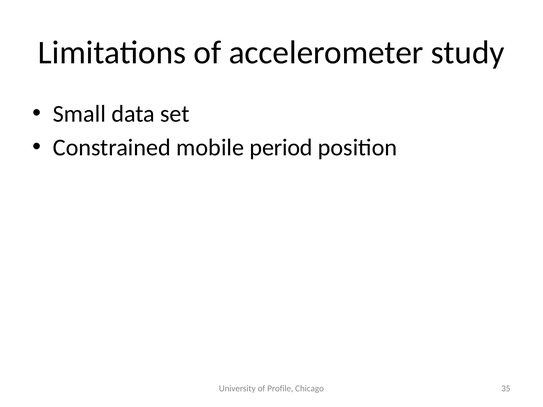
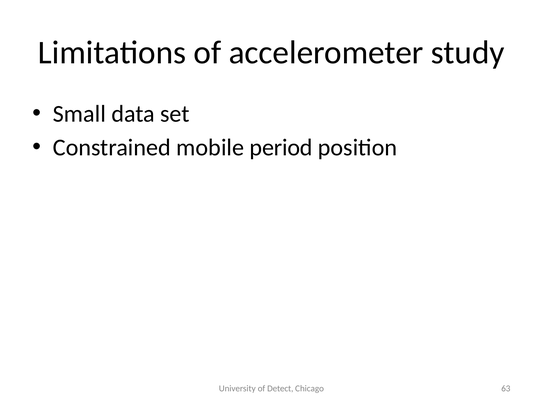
Profile: Profile -> Detect (280, 389)
35: 35 -> 63 (506, 389)
